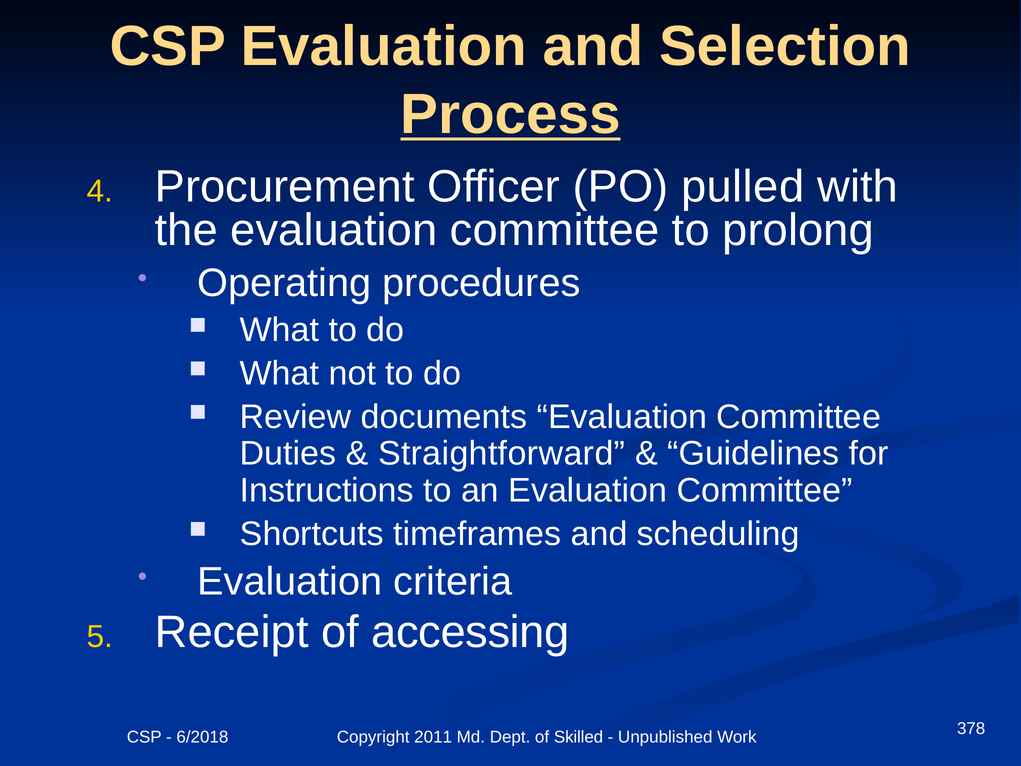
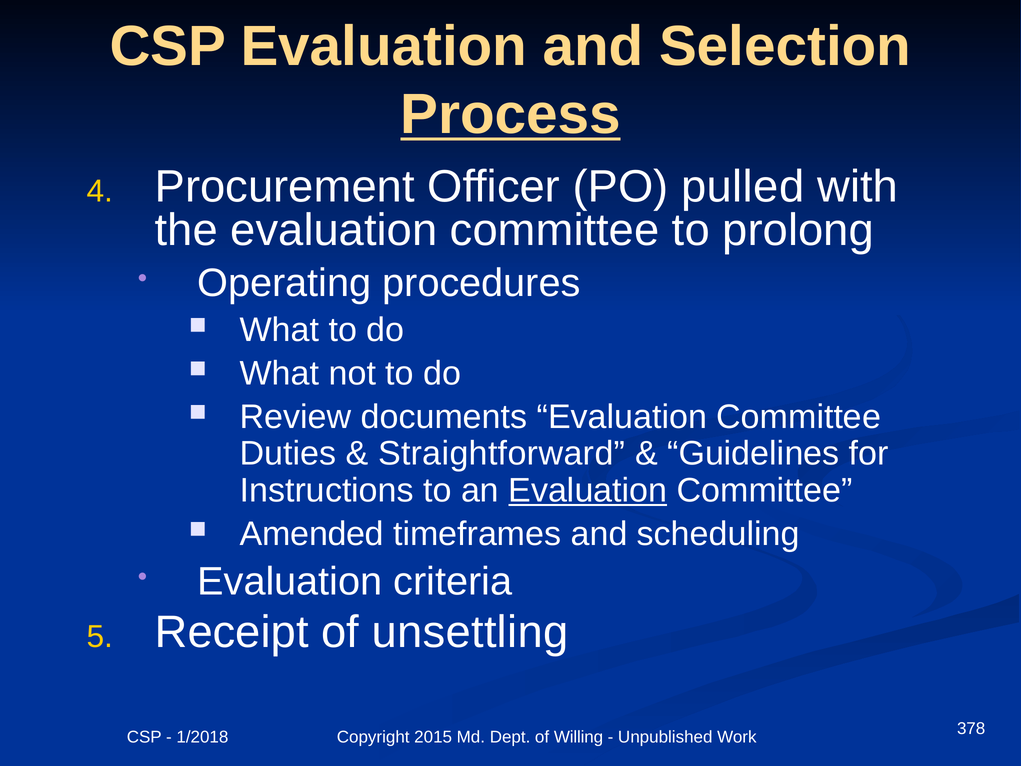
Evaluation underline: none -> present (588, 490)
Shortcuts: Shortcuts -> Amended (312, 534)
accessing: accessing -> unsettling (470, 632)
6/2018: 6/2018 -> 1/2018 (202, 737)
2011: 2011 -> 2015 (433, 737)
Skilled: Skilled -> Willing (579, 737)
